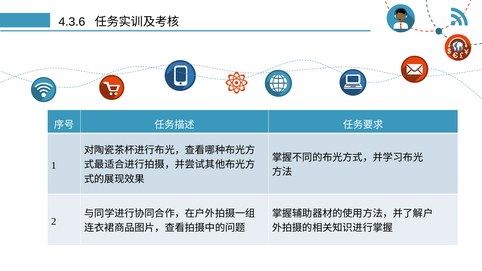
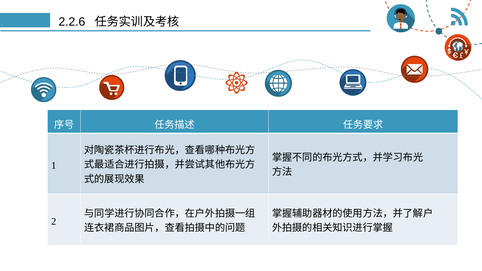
4.3.6: 4.3.6 -> 2.2.6 (72, 22)
